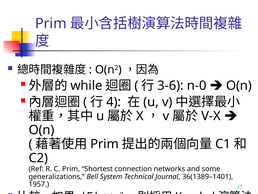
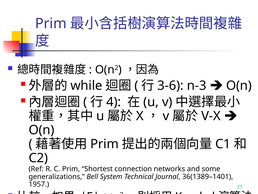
n-0: n-0 -> n-3 (197, 85)
